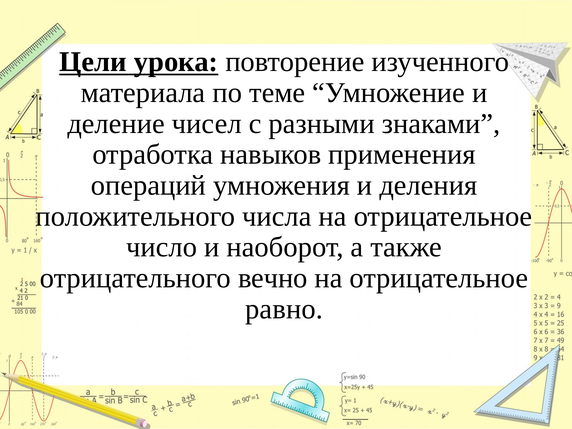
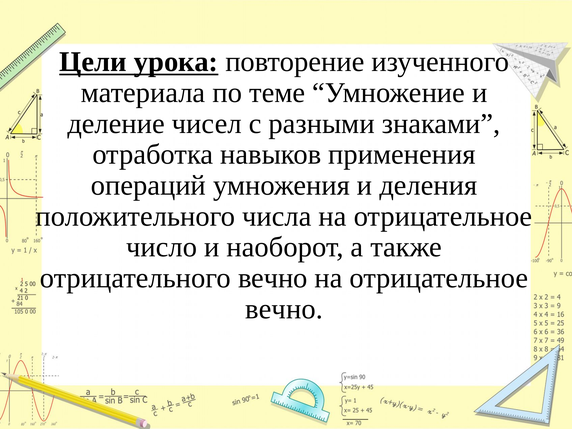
равно: равно -> вечно (284, 309)
